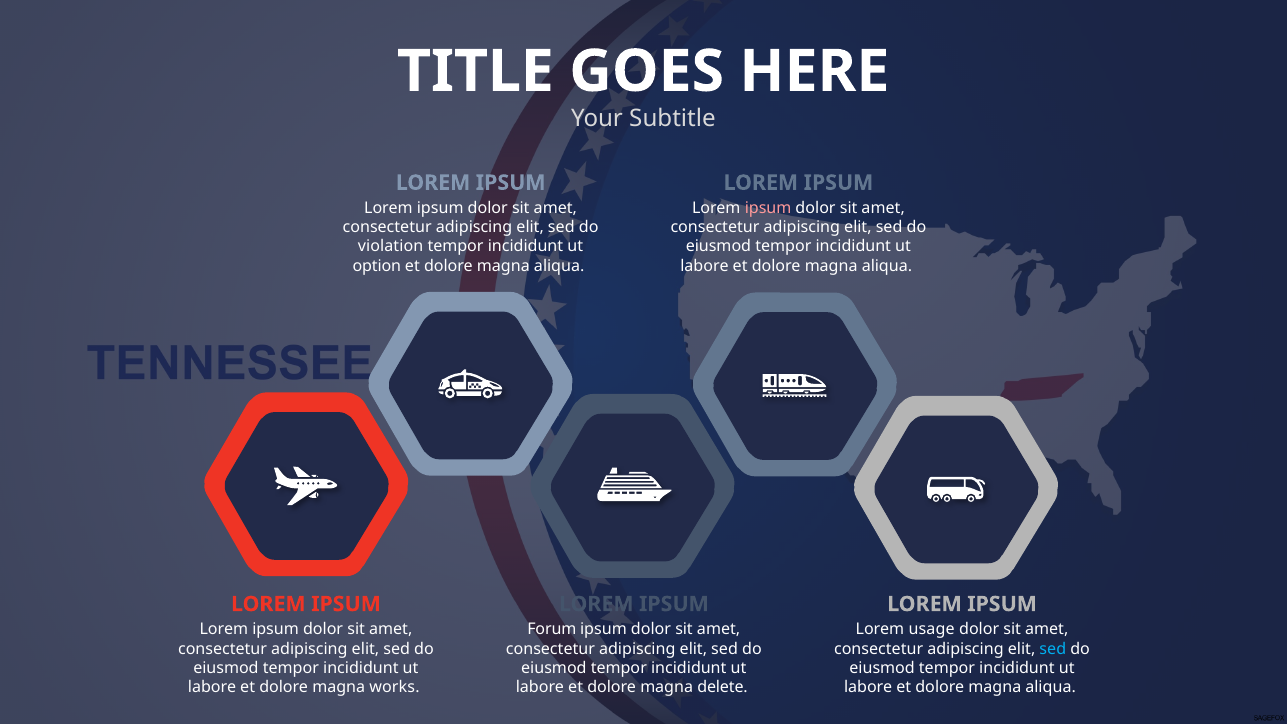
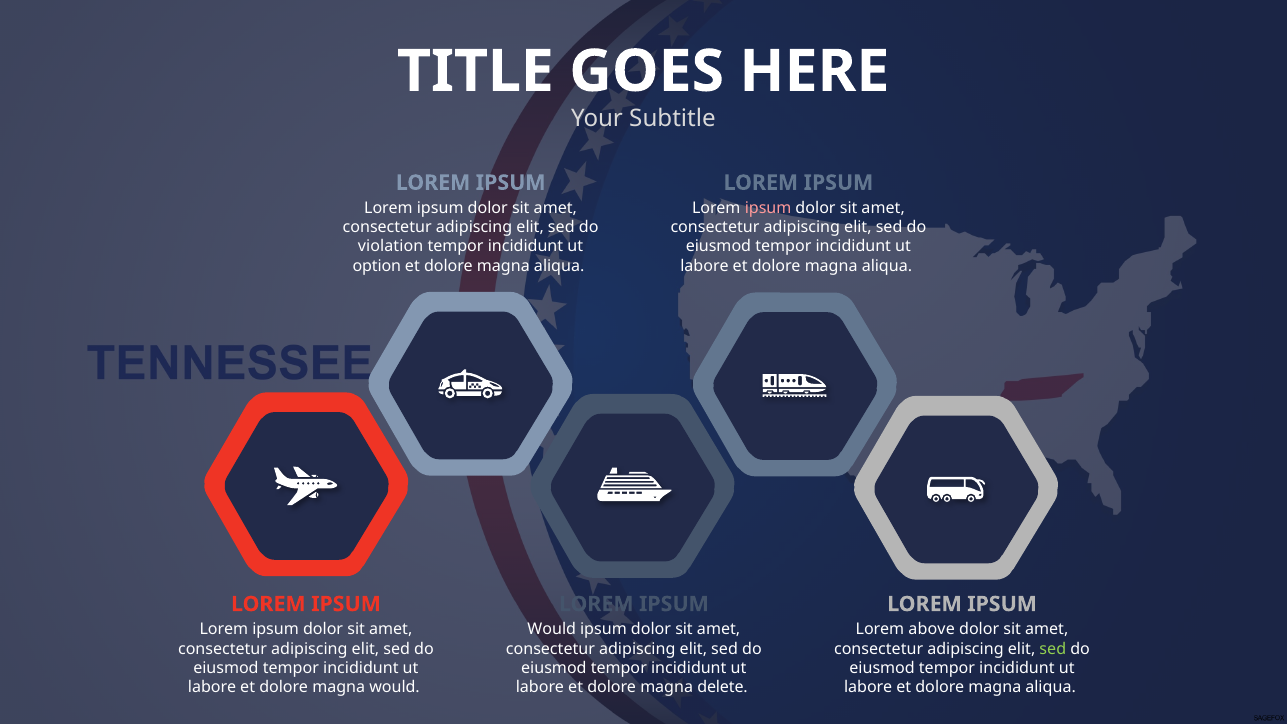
Forum: Forum -> Would (552, 629)
usage: usage -> above (932, 629)
sed colour: light blue -> light green (1053, 649)
magna works: works -> would (395, 687)
